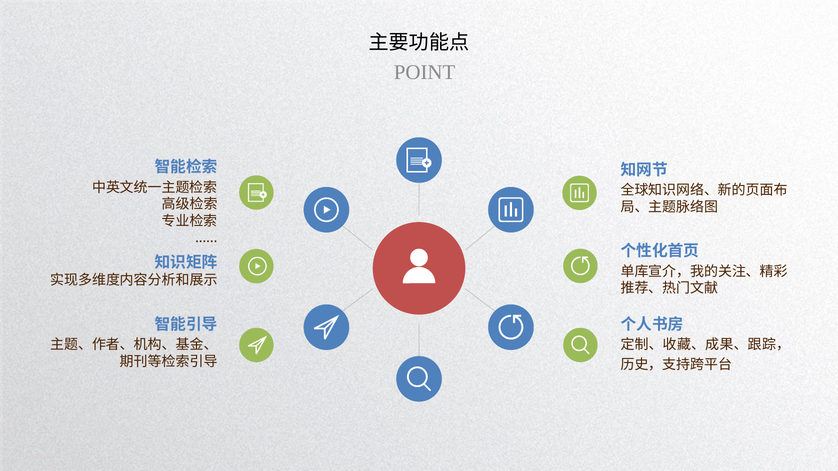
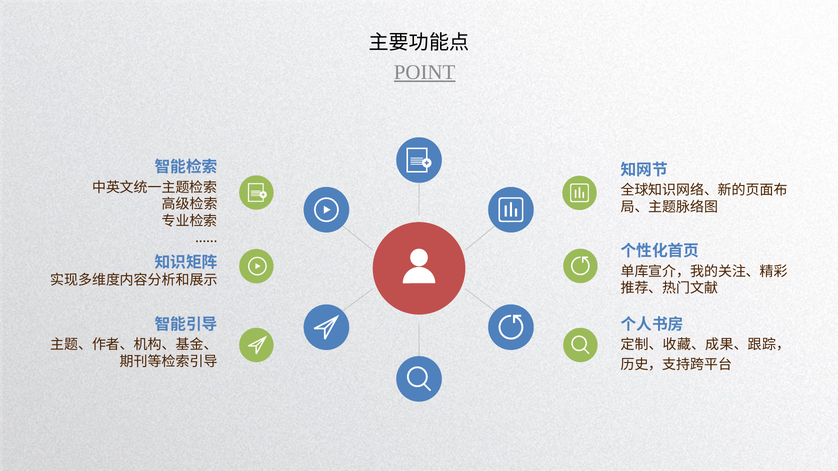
POINT underline: none -> present (425, 72)
